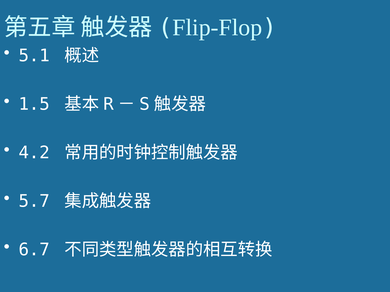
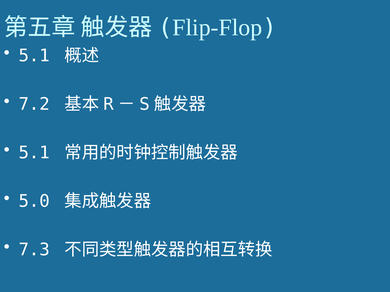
1.5: 1.5 -> 7.2 (34, 104)
4.2: 4.2 -> 5.1 (34, 153)
5.7: 5.7 -> 5.0 (34, 201)
6.7: 6.7 -> 7.3 (34, 250)
